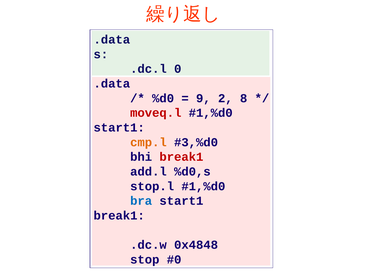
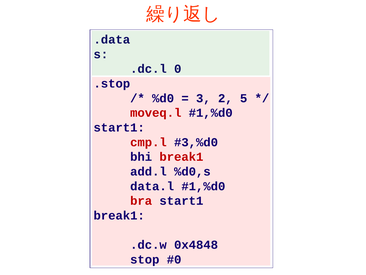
.data: .data -> .stop (112, 83)
9: 9 -> 3 (203, 98)
8: 8 -> 5 (244, 98)
cmp.l colour: orange -> red (148, 142)
stop.l: stop.l -> data.l (152, 186)
bra colour: blue -> red (141, 201)
